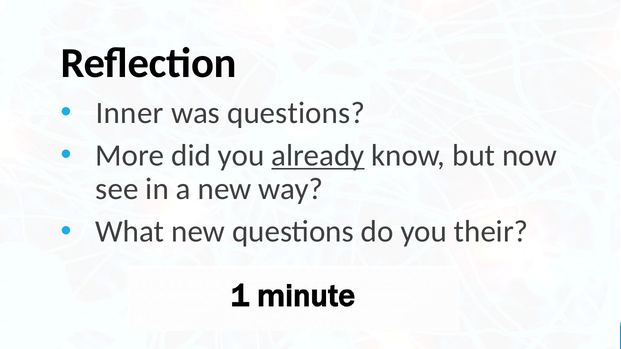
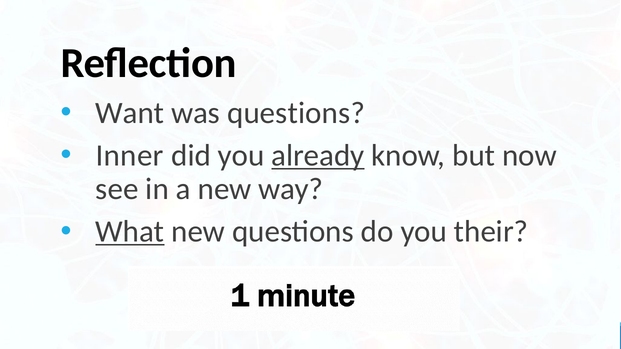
Inner: Inner -> Want (130, 113)
More: More -> Inner (130, 156)
What underline: none -> present (130, 232)
